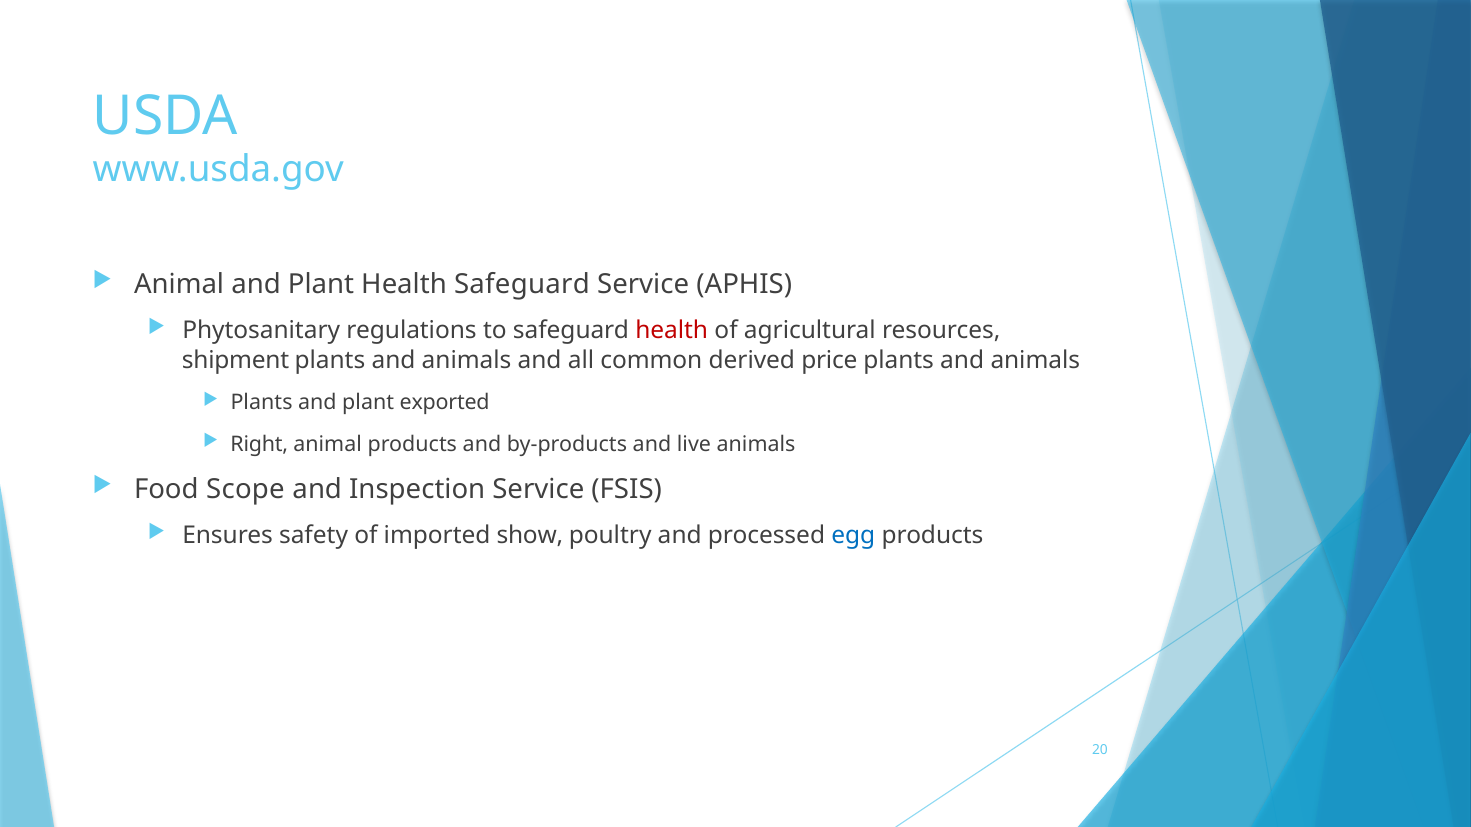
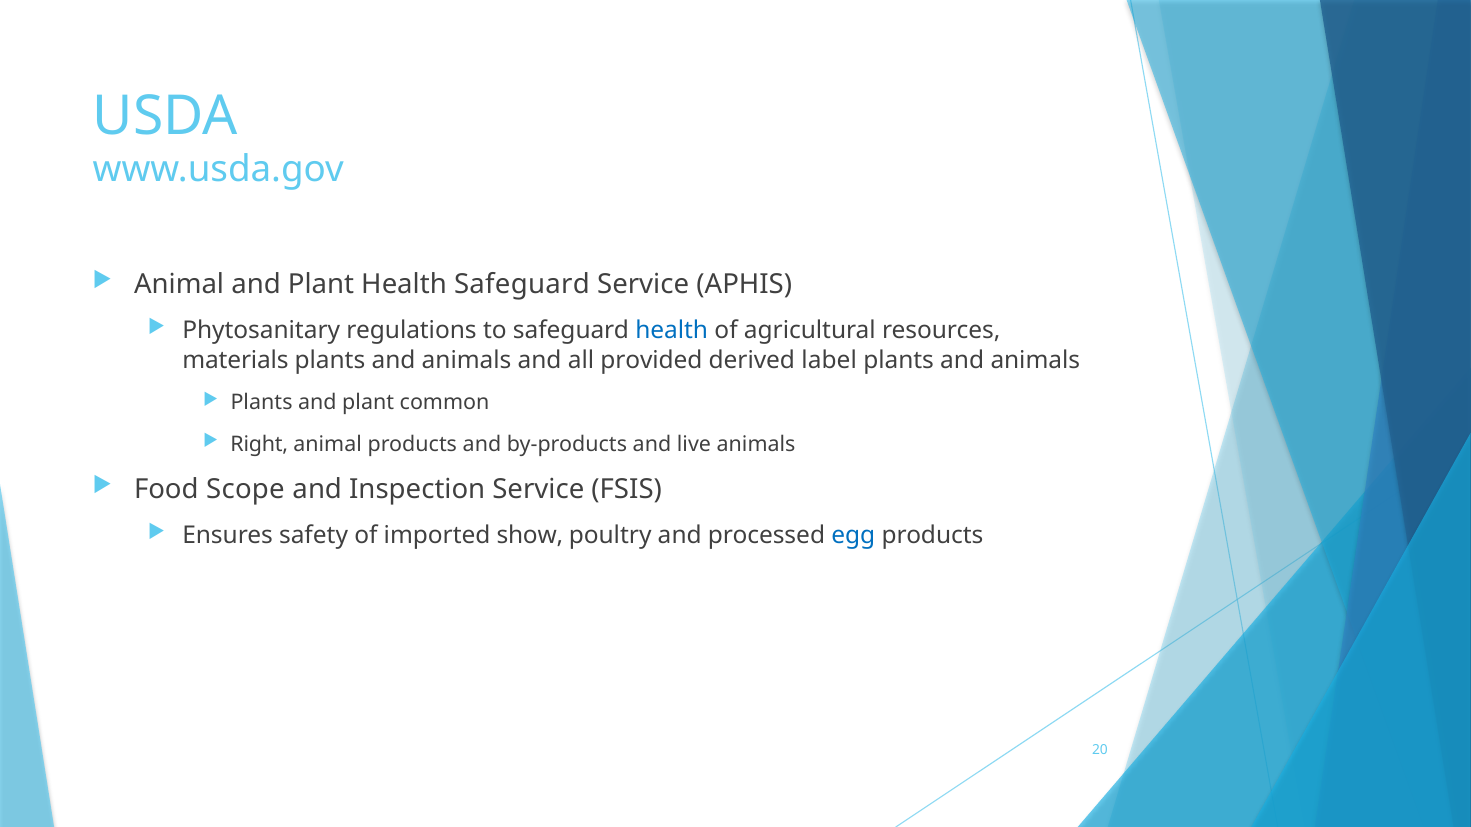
health colour: red -> blue (672, 331)
shipment: shipment -> materials (235, 360)
common: common -> provided (651, 360)
price: price -> label (829, 360)
exported: exported -> common (445, 403)
